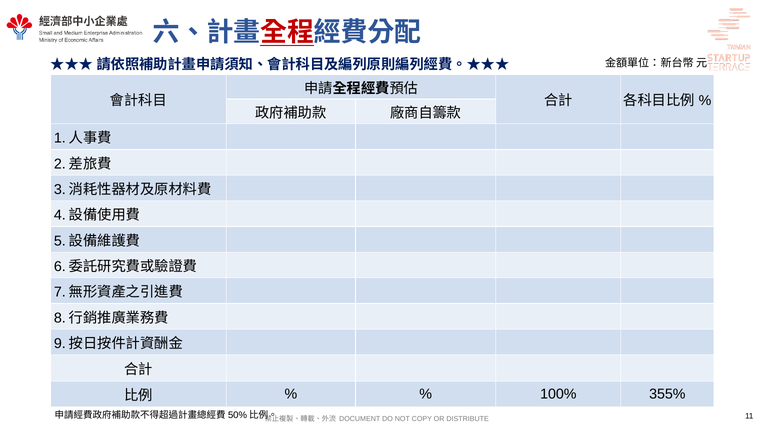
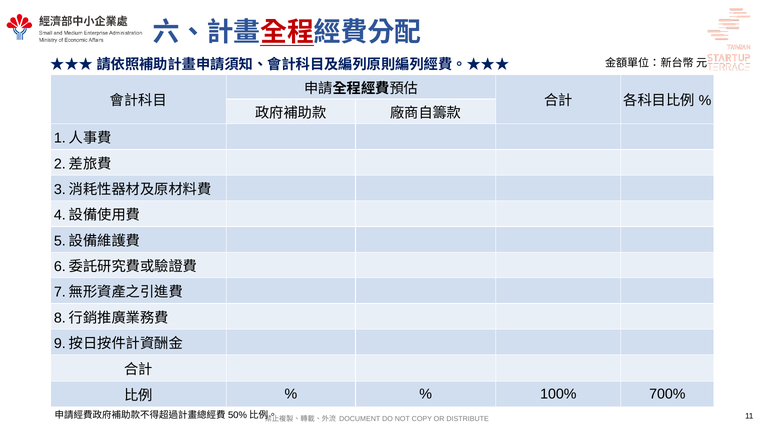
355%: 355% -> 700% (667, 394)
